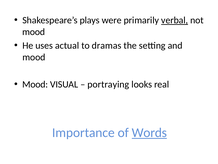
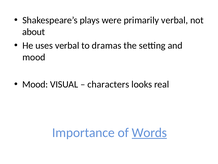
verbal underline: present -> none (175, 20)
mood: mood -> about (34, 32)
uses actual: actual -> verbal (67, 45)
portraying: portraying -> characters (108, 84)
